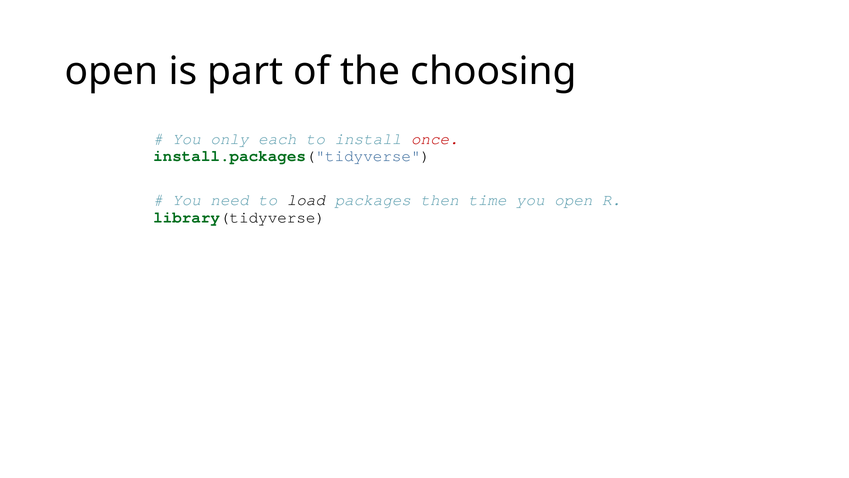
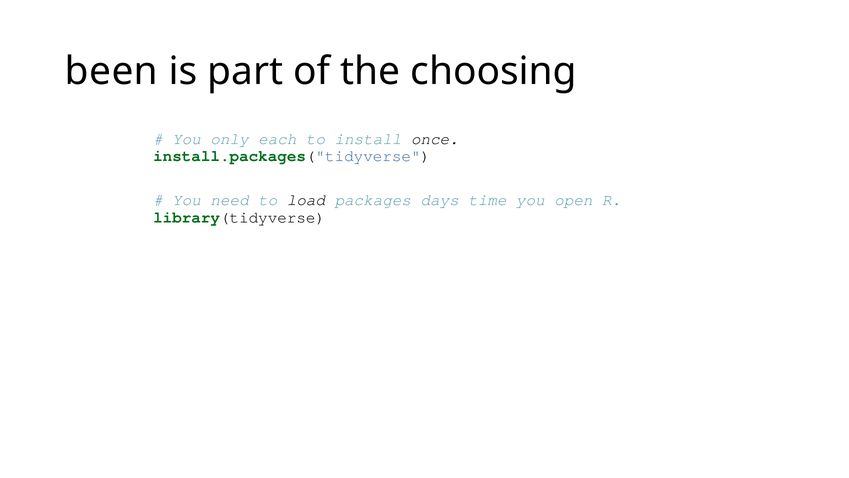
open: open -> been (111, 71)
once colour: red -> black (435, 139)
then: then -> days (440, 200)
